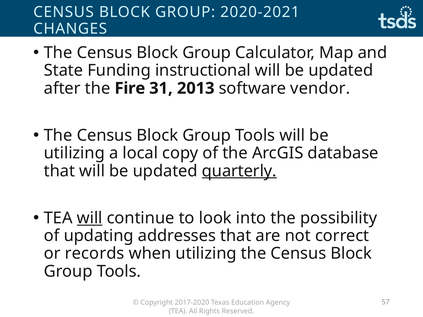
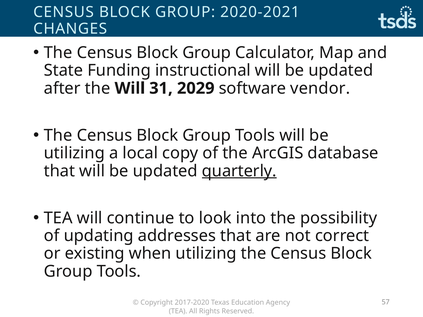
the Fire: Fire -> Will (130, 88)
2013: 2013 -> 2029 (196, 88)
will underline: present -> none (90, 218)
records: records -> existing (95, 254)
